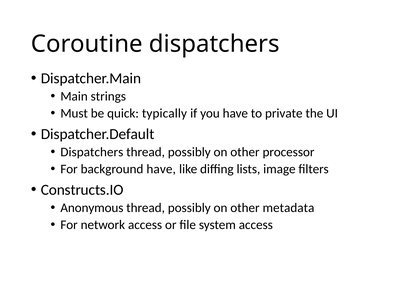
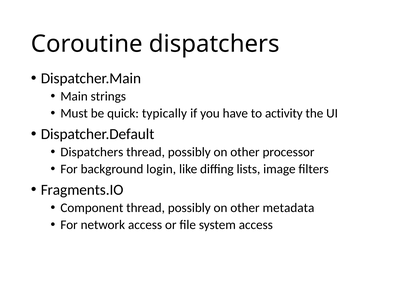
private: private -> activity (284, 113)
background have: have -> login (161, 169)
Constructs.IO: Constructs.IO -> Fragments.IO (82, 190)
Anonymous: Anonymous -> Component (92, 208)
